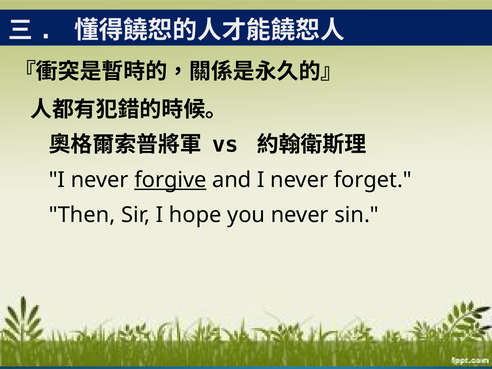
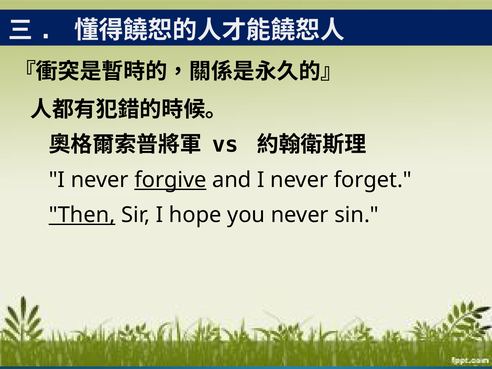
Then underline: none -> present (82, 215)
